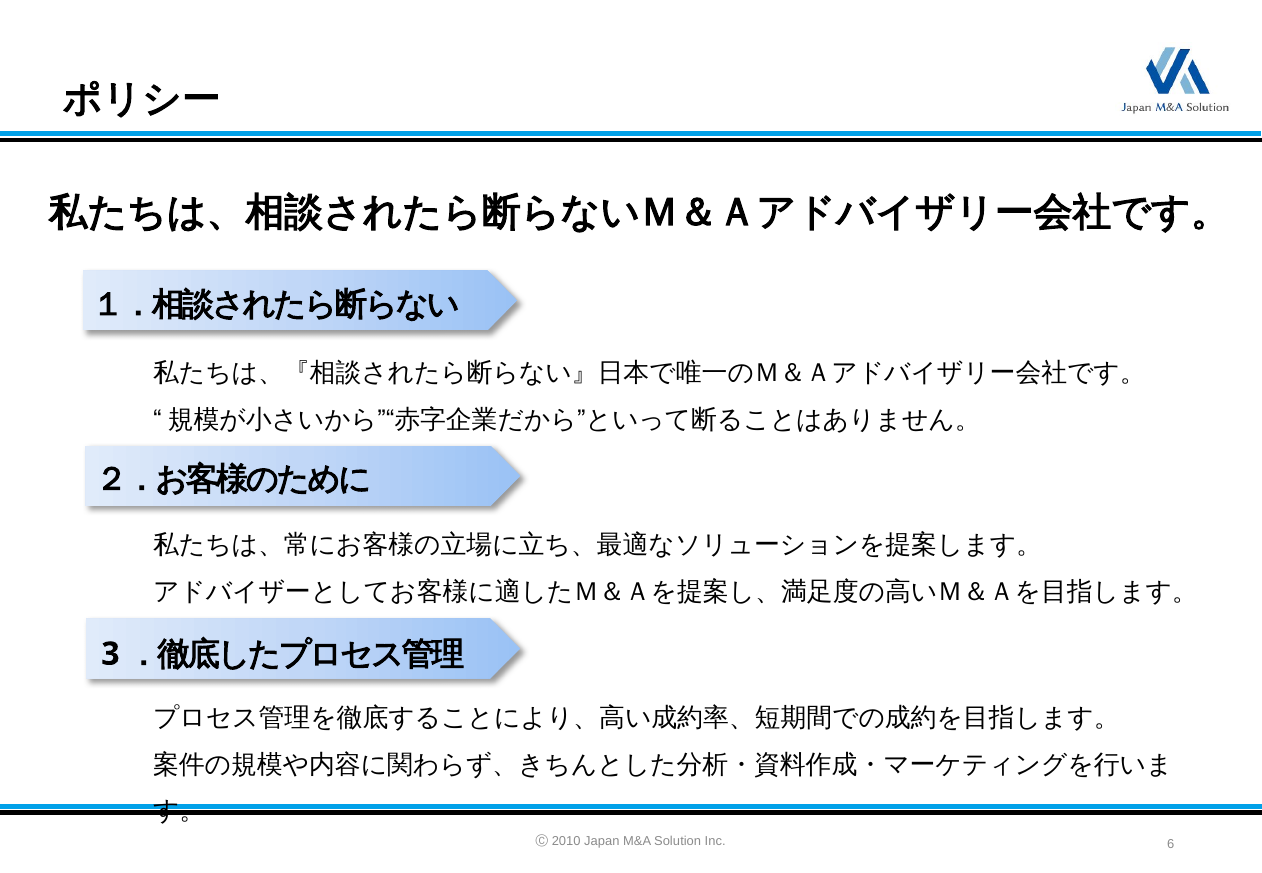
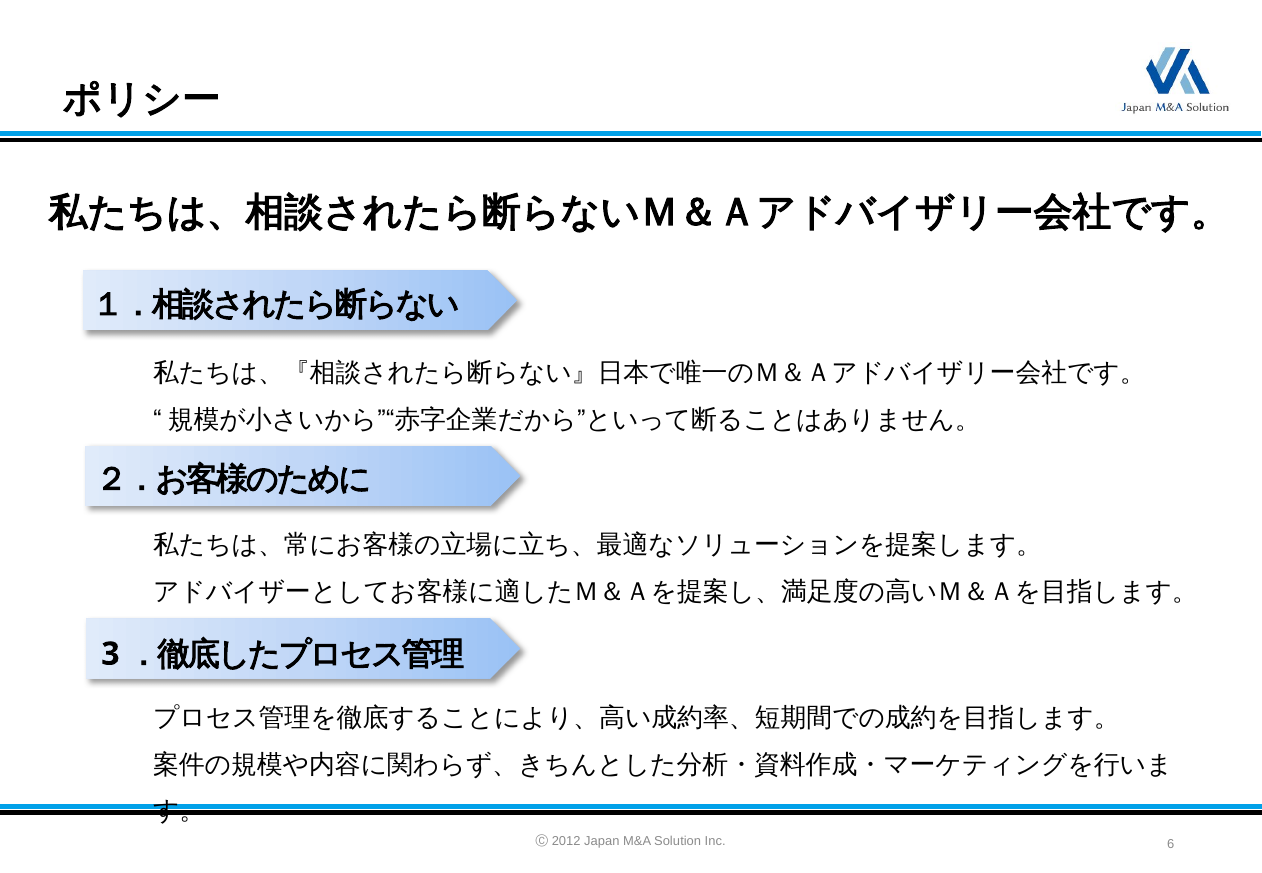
2010: 2010 -> 2012 (566, 842)
